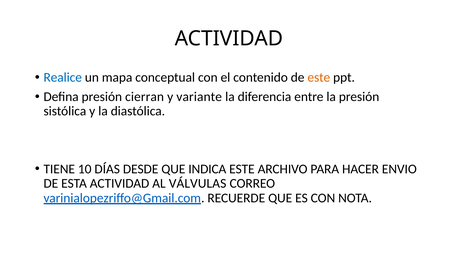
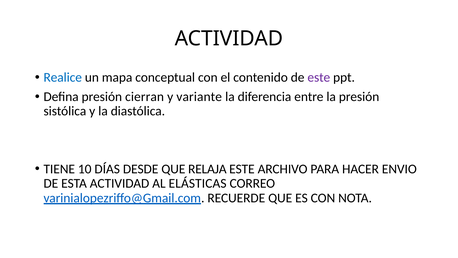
este colour: orange -> purple (319, 77)
INDICA: INDICA -> RELAJA (207, 169)
VÁLVULAS: VÁLVULAS -> ELÁSTICAS (198, 183)
